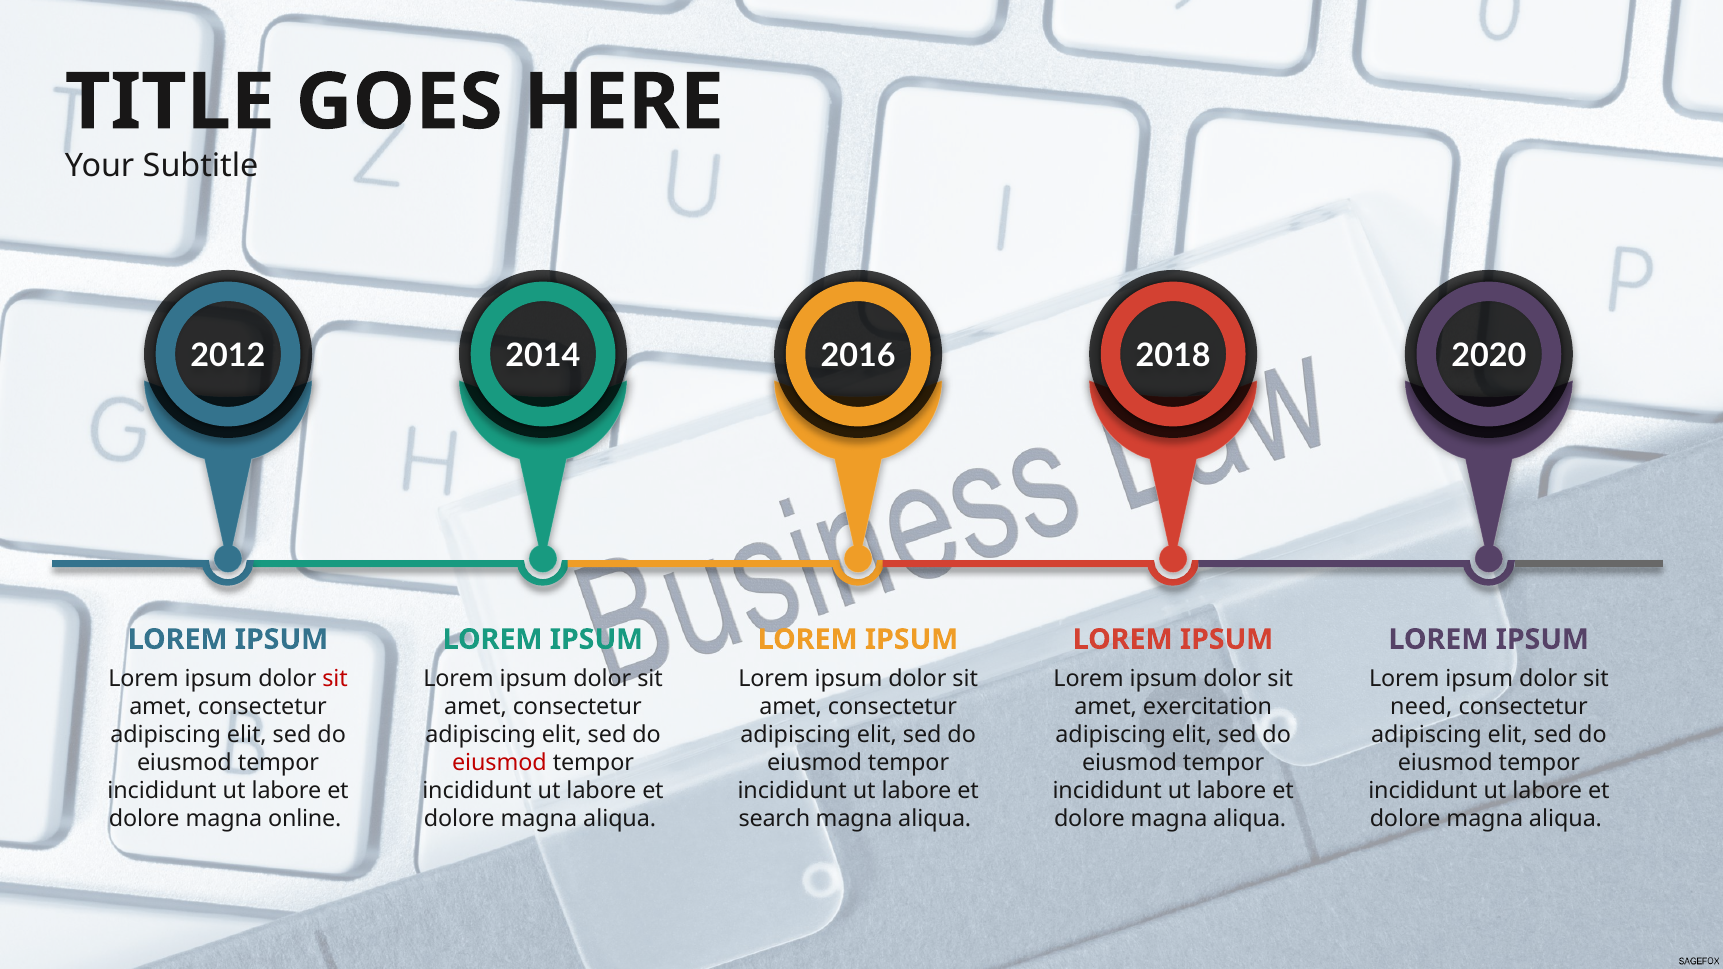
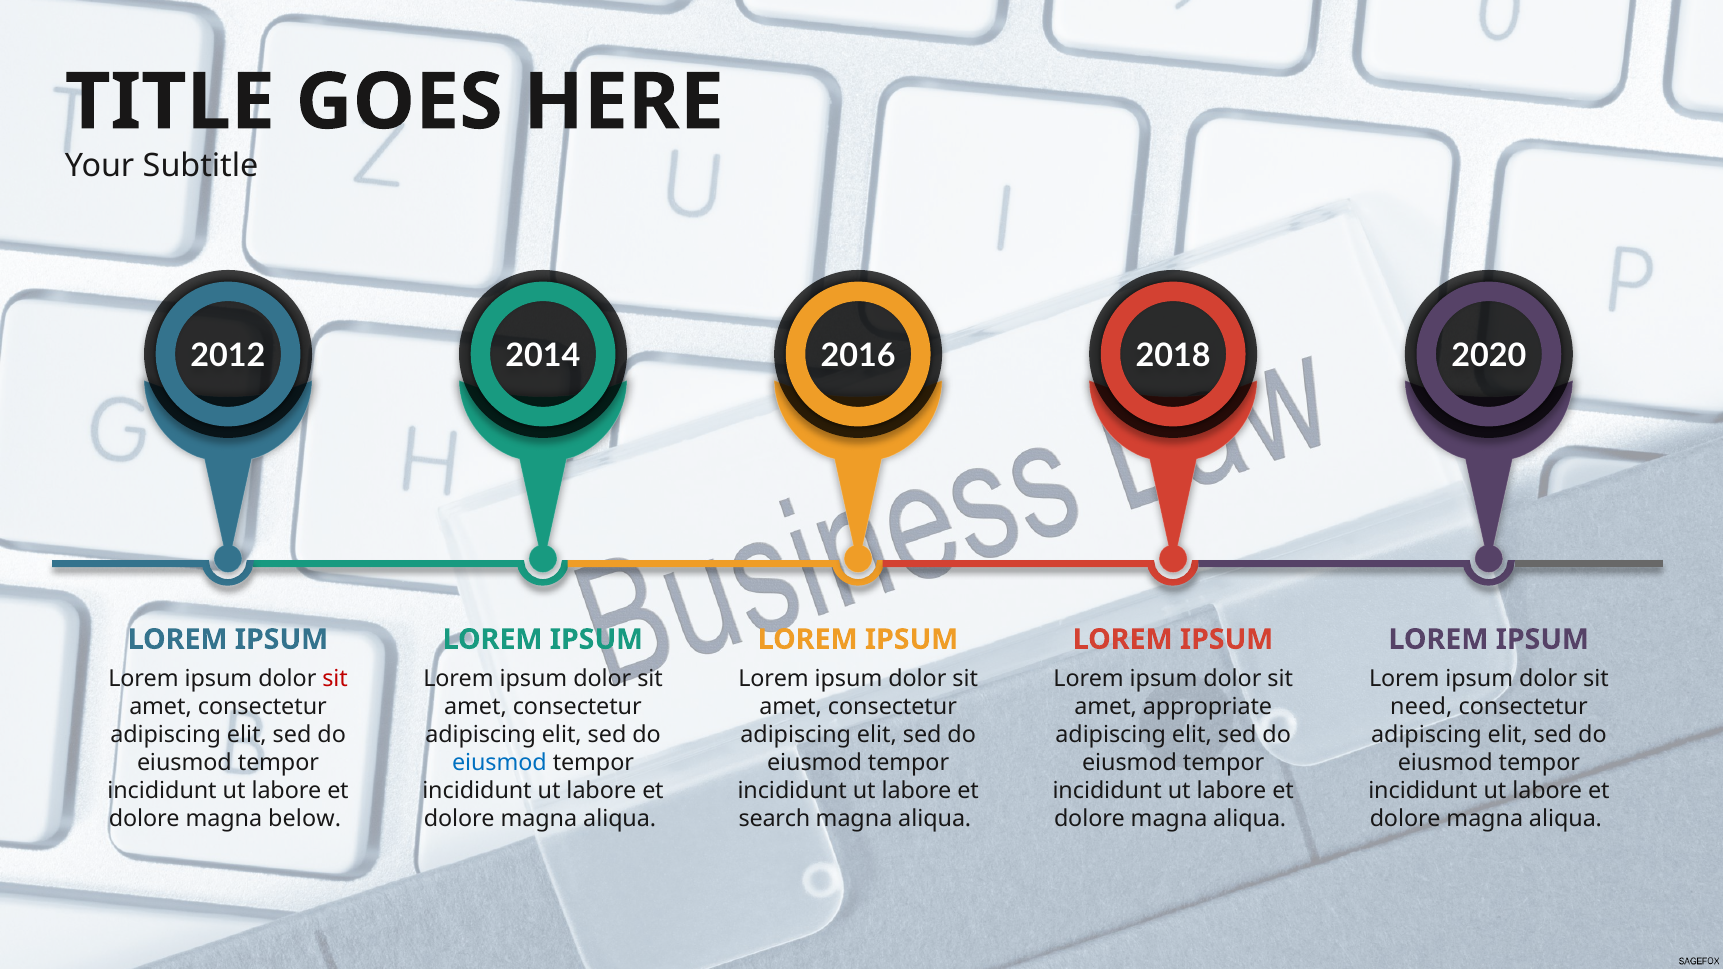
exercitation: exercitation -> appropriate (1207, 707)
eiusmod colour: red -> blue (499, 763)
online: online -> below (305, 819)
